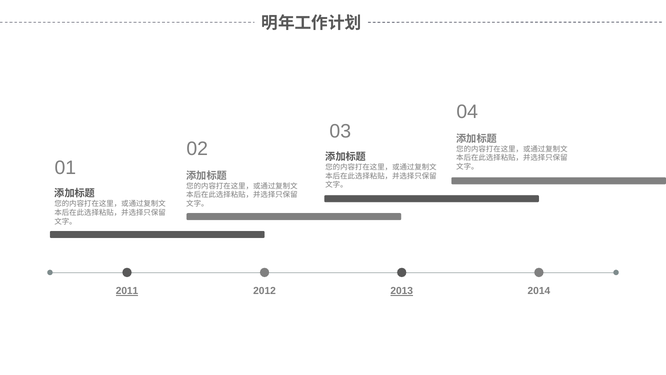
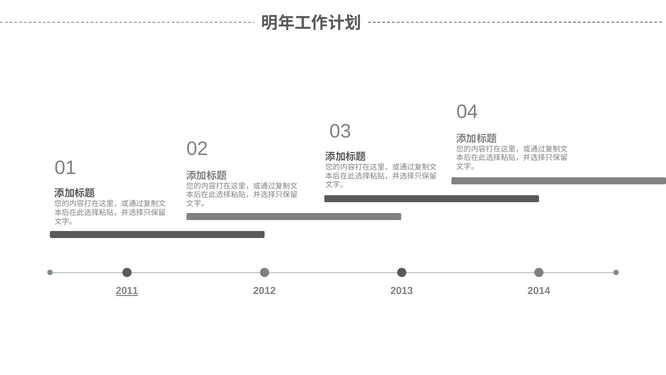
2013 underline: present -> none (402, 291)
